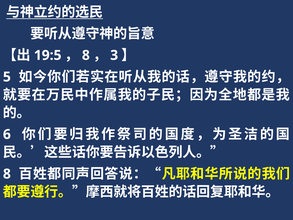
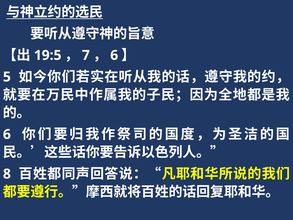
8: 8 -> 7 (86, 55)
3: 3 -> 6 (114, 55)
